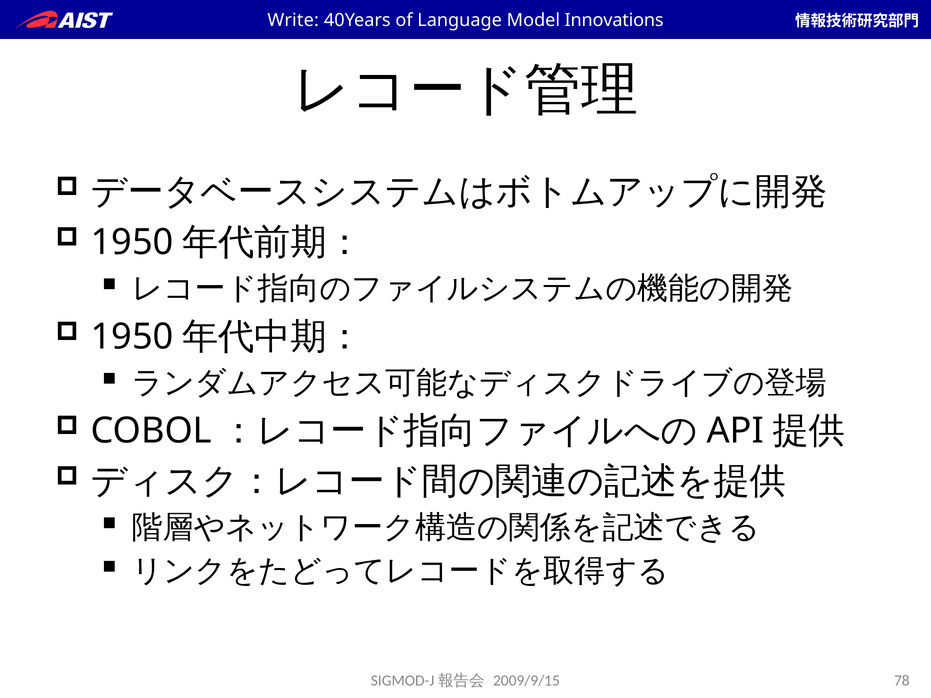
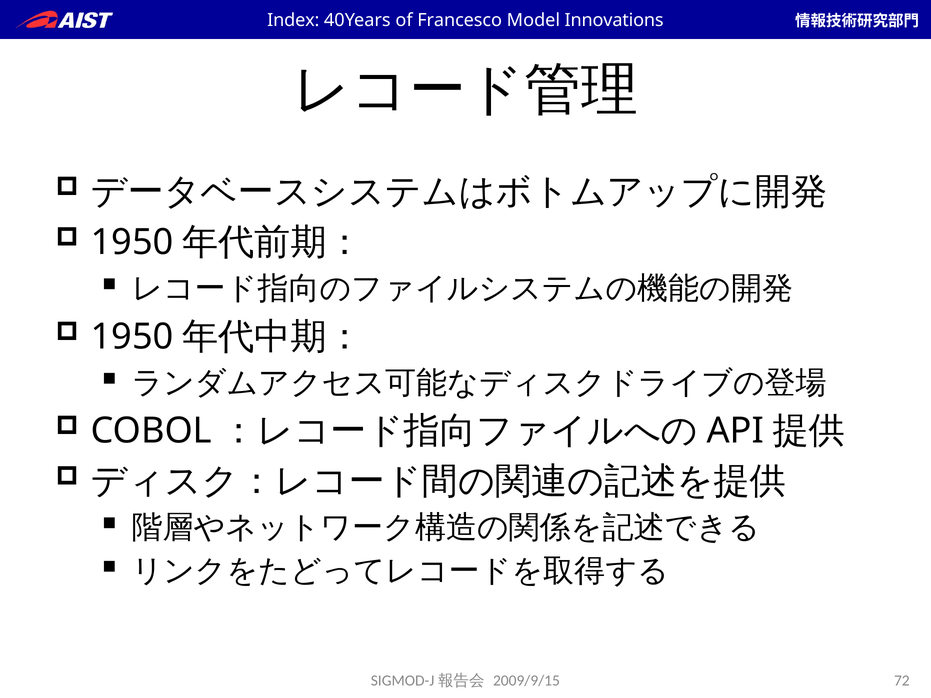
Write: Write -> Index (293, 20)
Language: Language -> Francesco (460, 20)
78: 78 -> 72 (902, 681)
